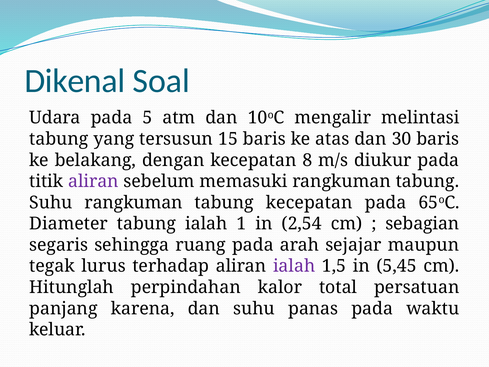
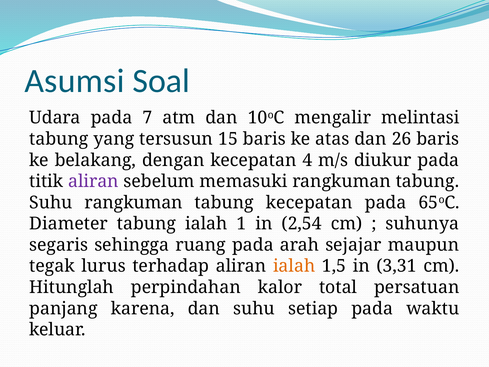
Dikenal: Dikenal -> Asumsi (74, 81)
5: 5 -> 7 (147, 118)
30: 30 -> 26 (402, 139)
8: 8 -> 4 (307, 160)
sebagian: sebagian -> suhunya (422, 224)
ialah colour: purple -> orange (294, 266)
5,45: 5,45 -> 3,31 (397, 266)
panas: panas -> setiap (313, 308)
